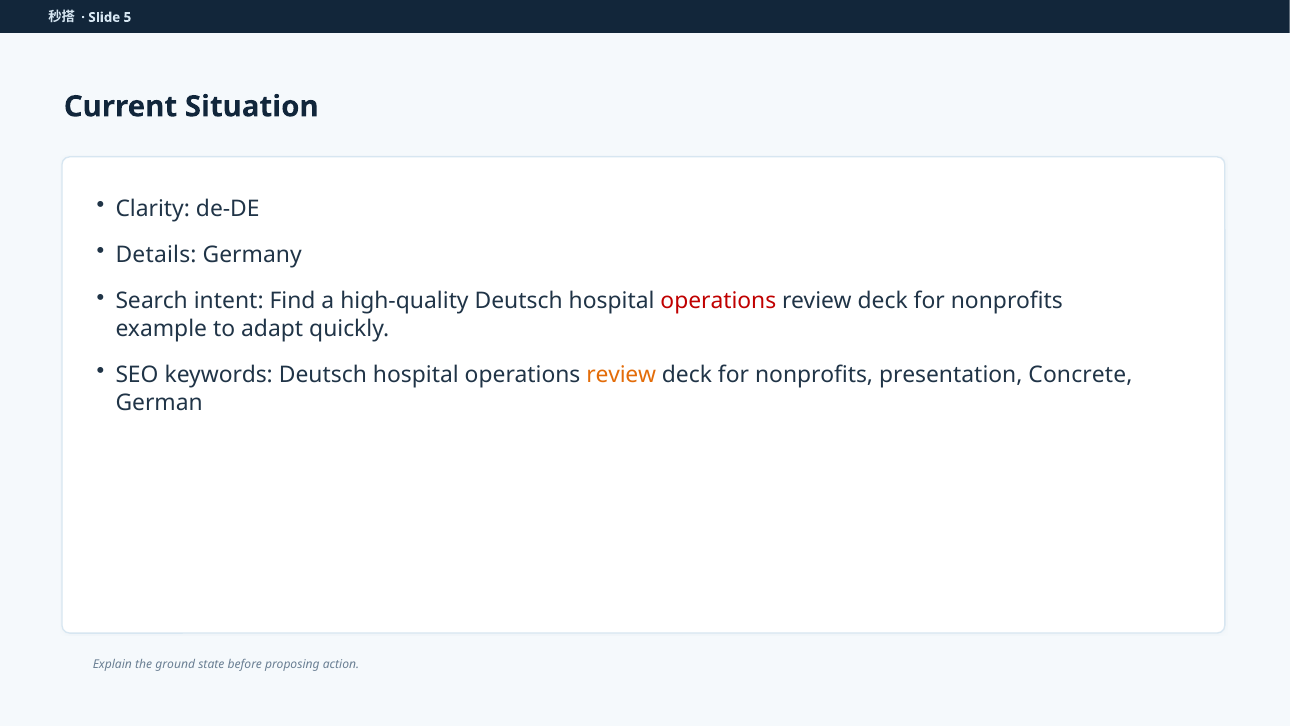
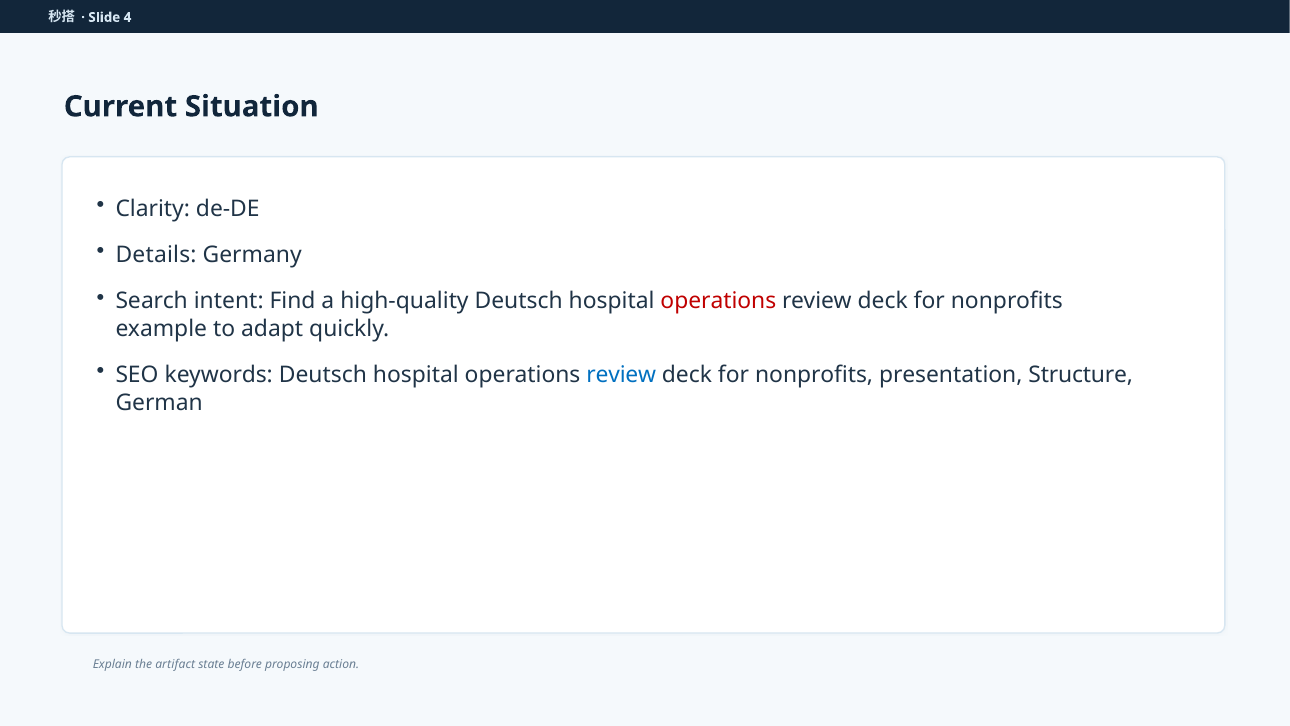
5: 5 -> 4 (127, 17)
review colour: orange -> blue (621, 375)
Concrete: Concrete -> Structure (1081, 375)
ground: ground -> artifact (175, 665)
